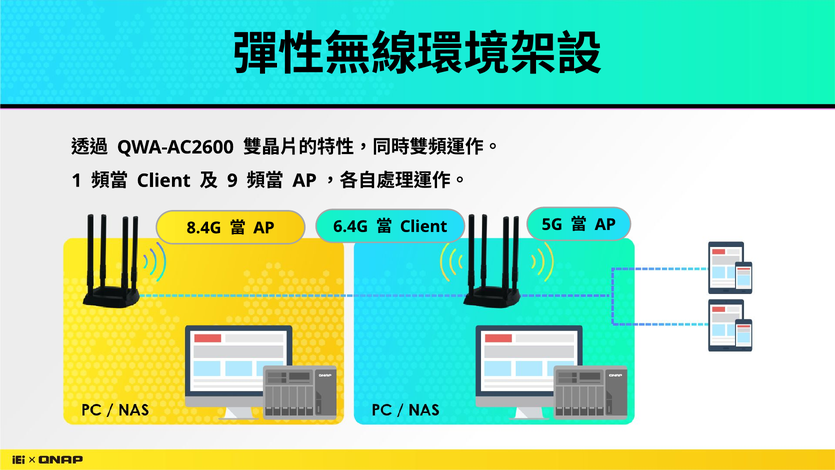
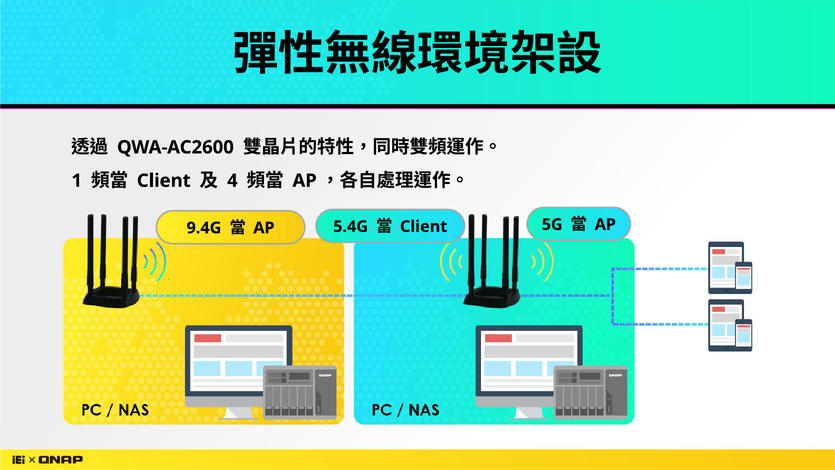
9: 9 -> 4 (232, 181)
8.4G: 8.4G -> 9.4G (204, 228)
6.4G: 6.4G -> 5.4G (351, 226)
